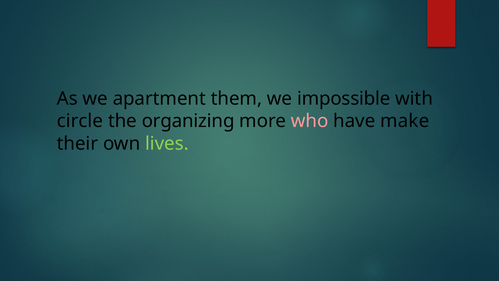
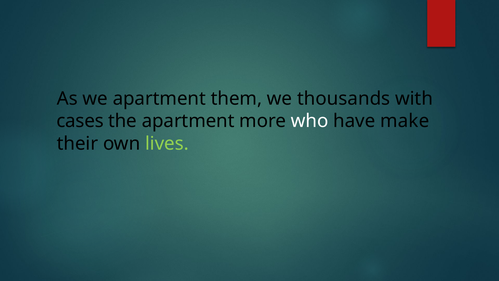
impossible: impossible -> thousands (344, 98)
circle: circle -> cases (80, 121)
the organizing: organizing -> apartment (188, 121)
who colour: pink -> white (310, 121)
